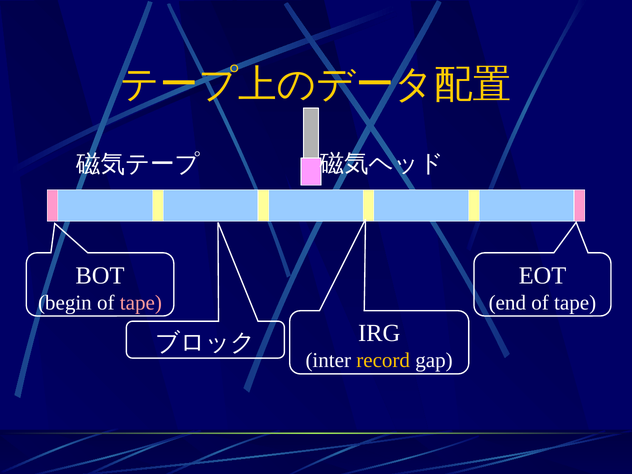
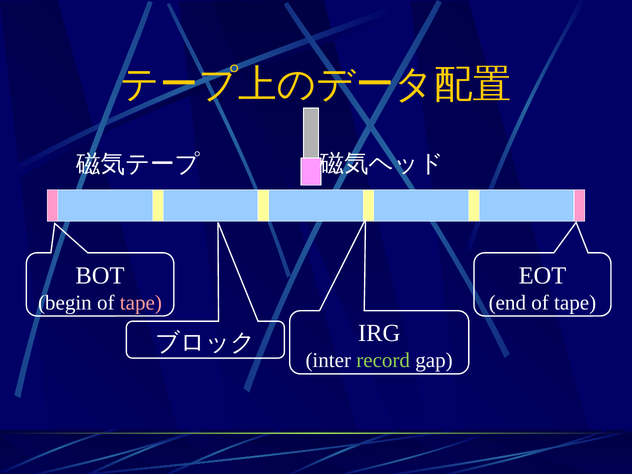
record colour: yellow -> light green (383, 361)
